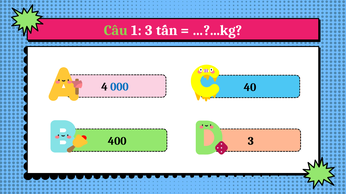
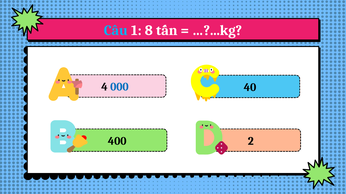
Câu colour: light green -> light blue (116, 30)
1 3: 3 -> 8 (149, 30)
400 3: 3 -> 2 (251, 141)
